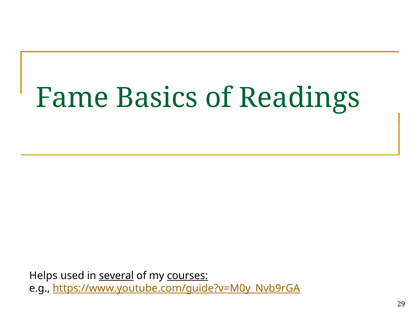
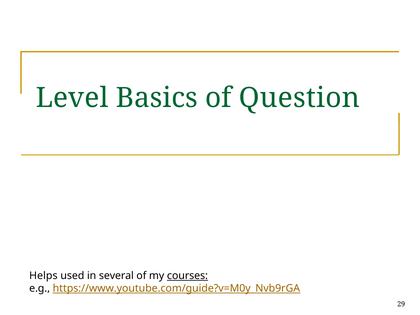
Fame: Fame -> Level (72, 98)
Readings: Readings -> Question (299, 98)
several underline: present -> none (116, 276)
